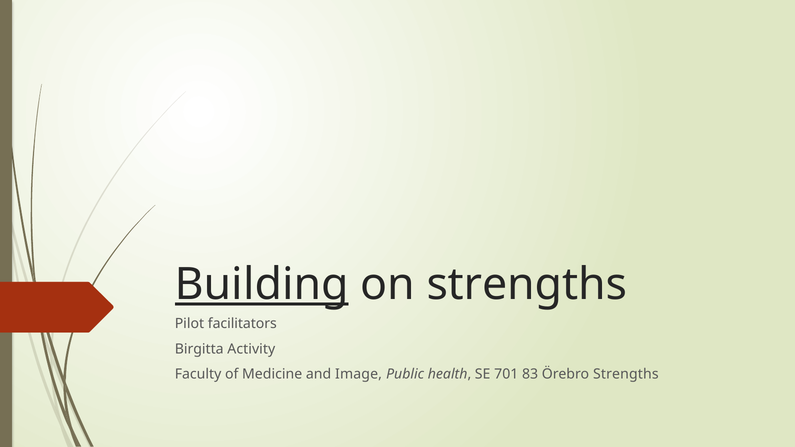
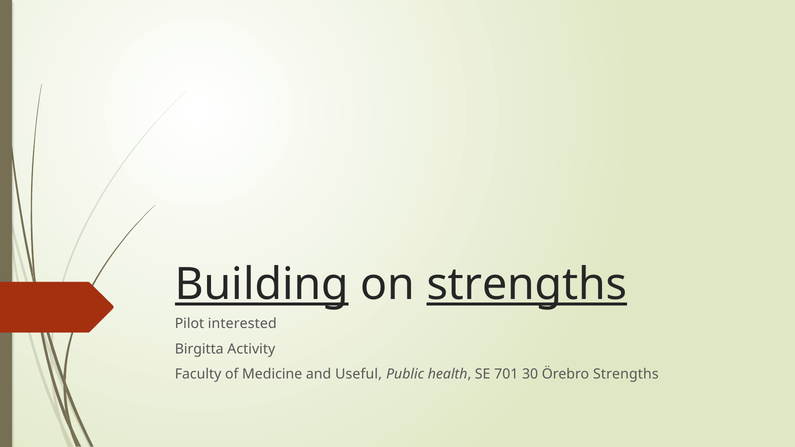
strengths underline: none -> present (527, 285)
facilitators: facilitators -> interested (242, 324)
Image: Image -> Useful (359, 374)
83: 83 -> 30 (530, 374)
